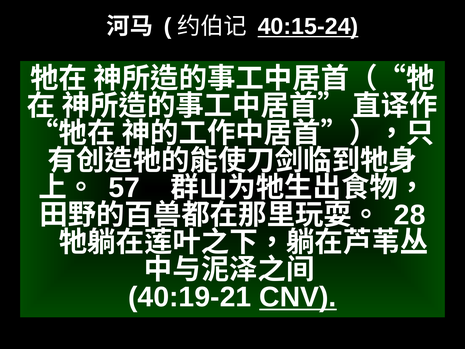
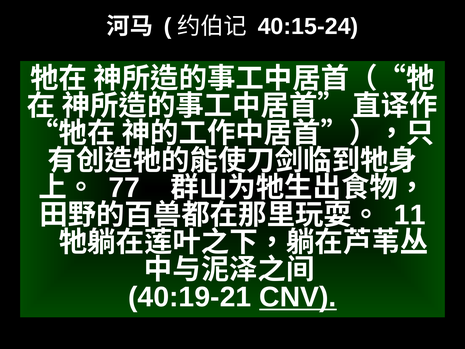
40:15-24 underline: present -> none (308, 27)
57: 57 -> 77 (124, 188)
28: 28 -> 11 (410, 215)
